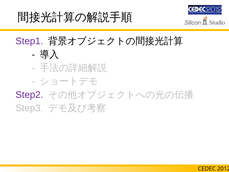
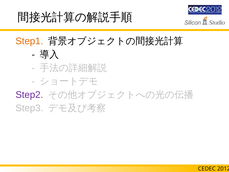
Step1 colour: purple -> orange (29, 41)
